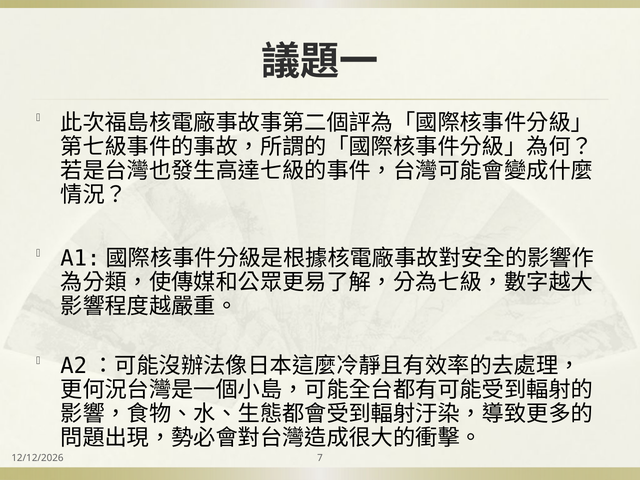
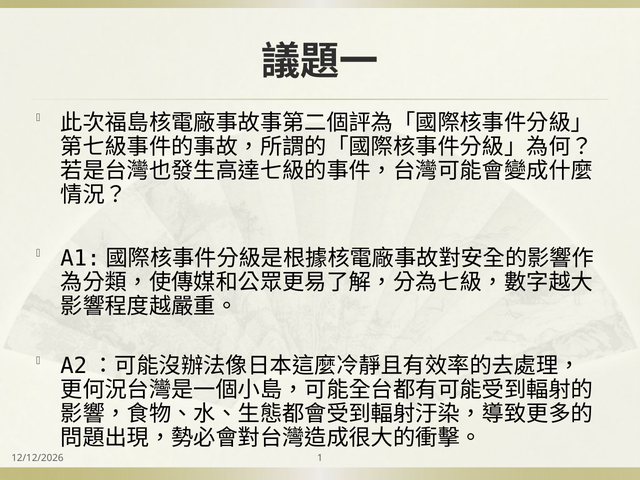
7: 7 -> 1 (320, 458)
